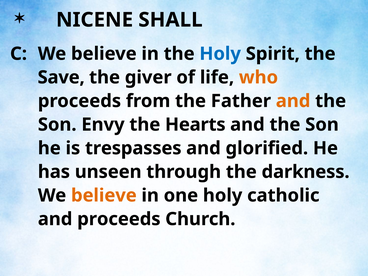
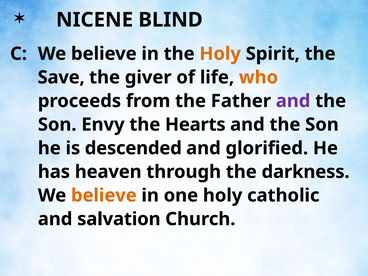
SHALL: SHALL -> BLIND (171, 20)
Holy colour: blue -> orange (220, 54)
and colour: orange -> purple (293, 101)
trespasses: trespasses -> descended (133, 148)
unseen: unseen -> heaven (108, 172)
and proceeds: proceeds -> salvation (119, 219)
